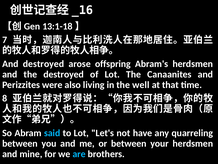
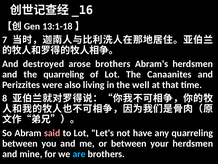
arose offspring: offspring -> brothers (113, 64)
the destroyed: destroyed -> quarreling (64, 74)
said colour: light blue -> pink (52, 133)
